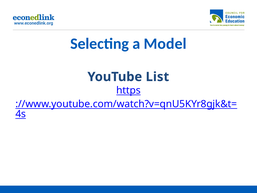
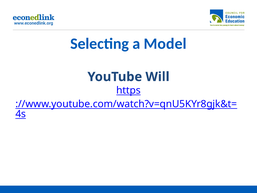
List: List -> Will (157, 77)
